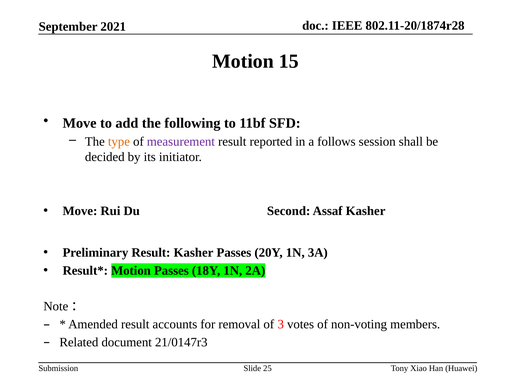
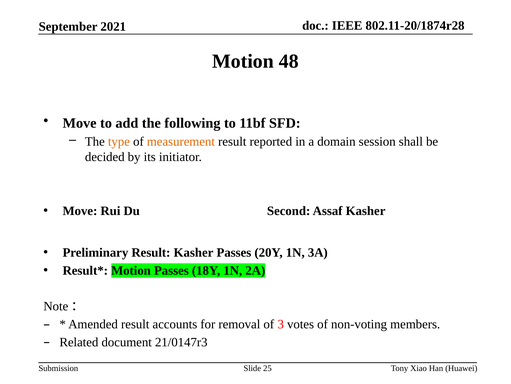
15: 15 -> 48 (289, 61)
measurement colour: purple -> orange (181, 141)
follows: follows -> domain (336, 141)
